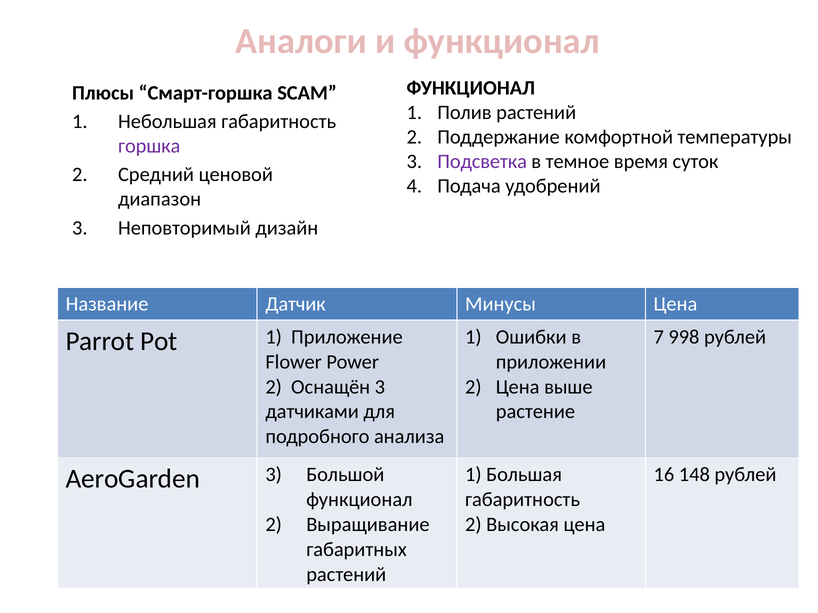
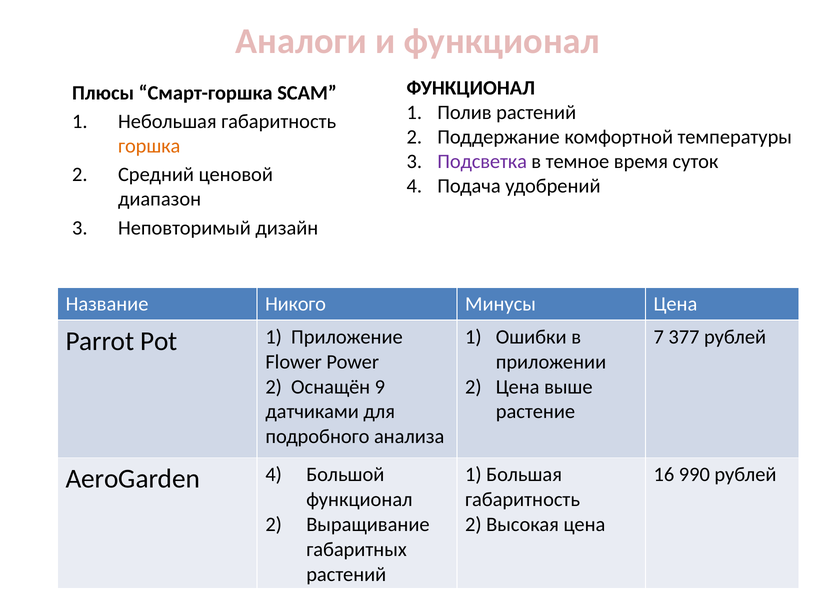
горшка colour: purple -> orange (149, 146)
Датчик: Датчик -> Никого (296, 304)
998: 998 -> 377 (684, 337)
Оснащён 3: 3 -> 9 (380, 387)
148: 148 -> 990 (694, 475)
AeroGarden 3: 3 -> 4 (274, 475)
